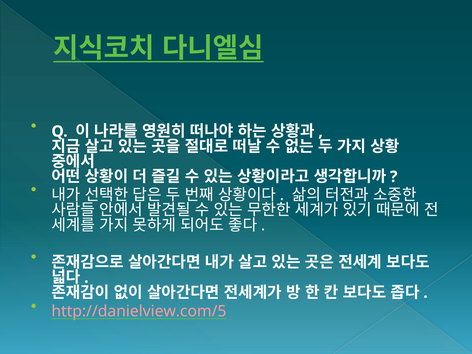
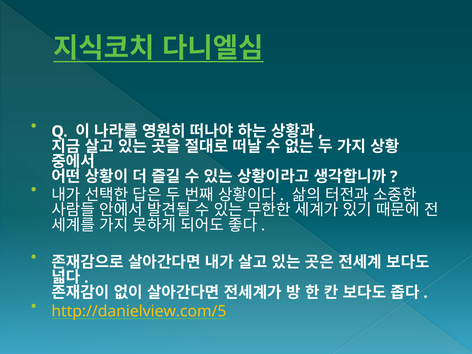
http://danielview.com/5 colour: pink -> yellow (139, 311)
